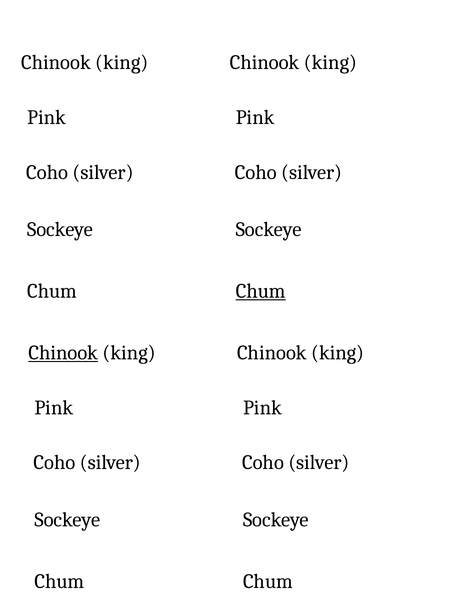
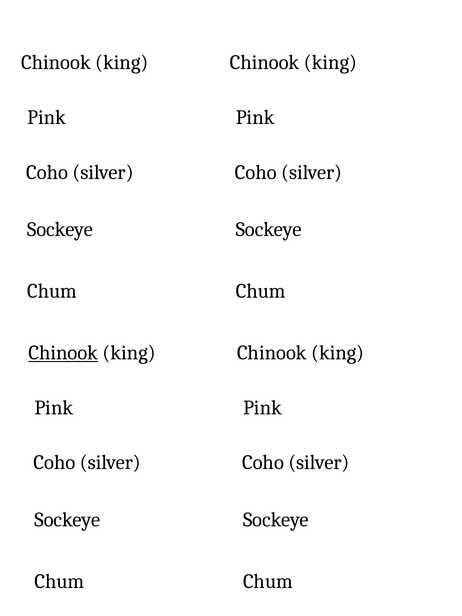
Chum underline: present -> none (261, 291)
